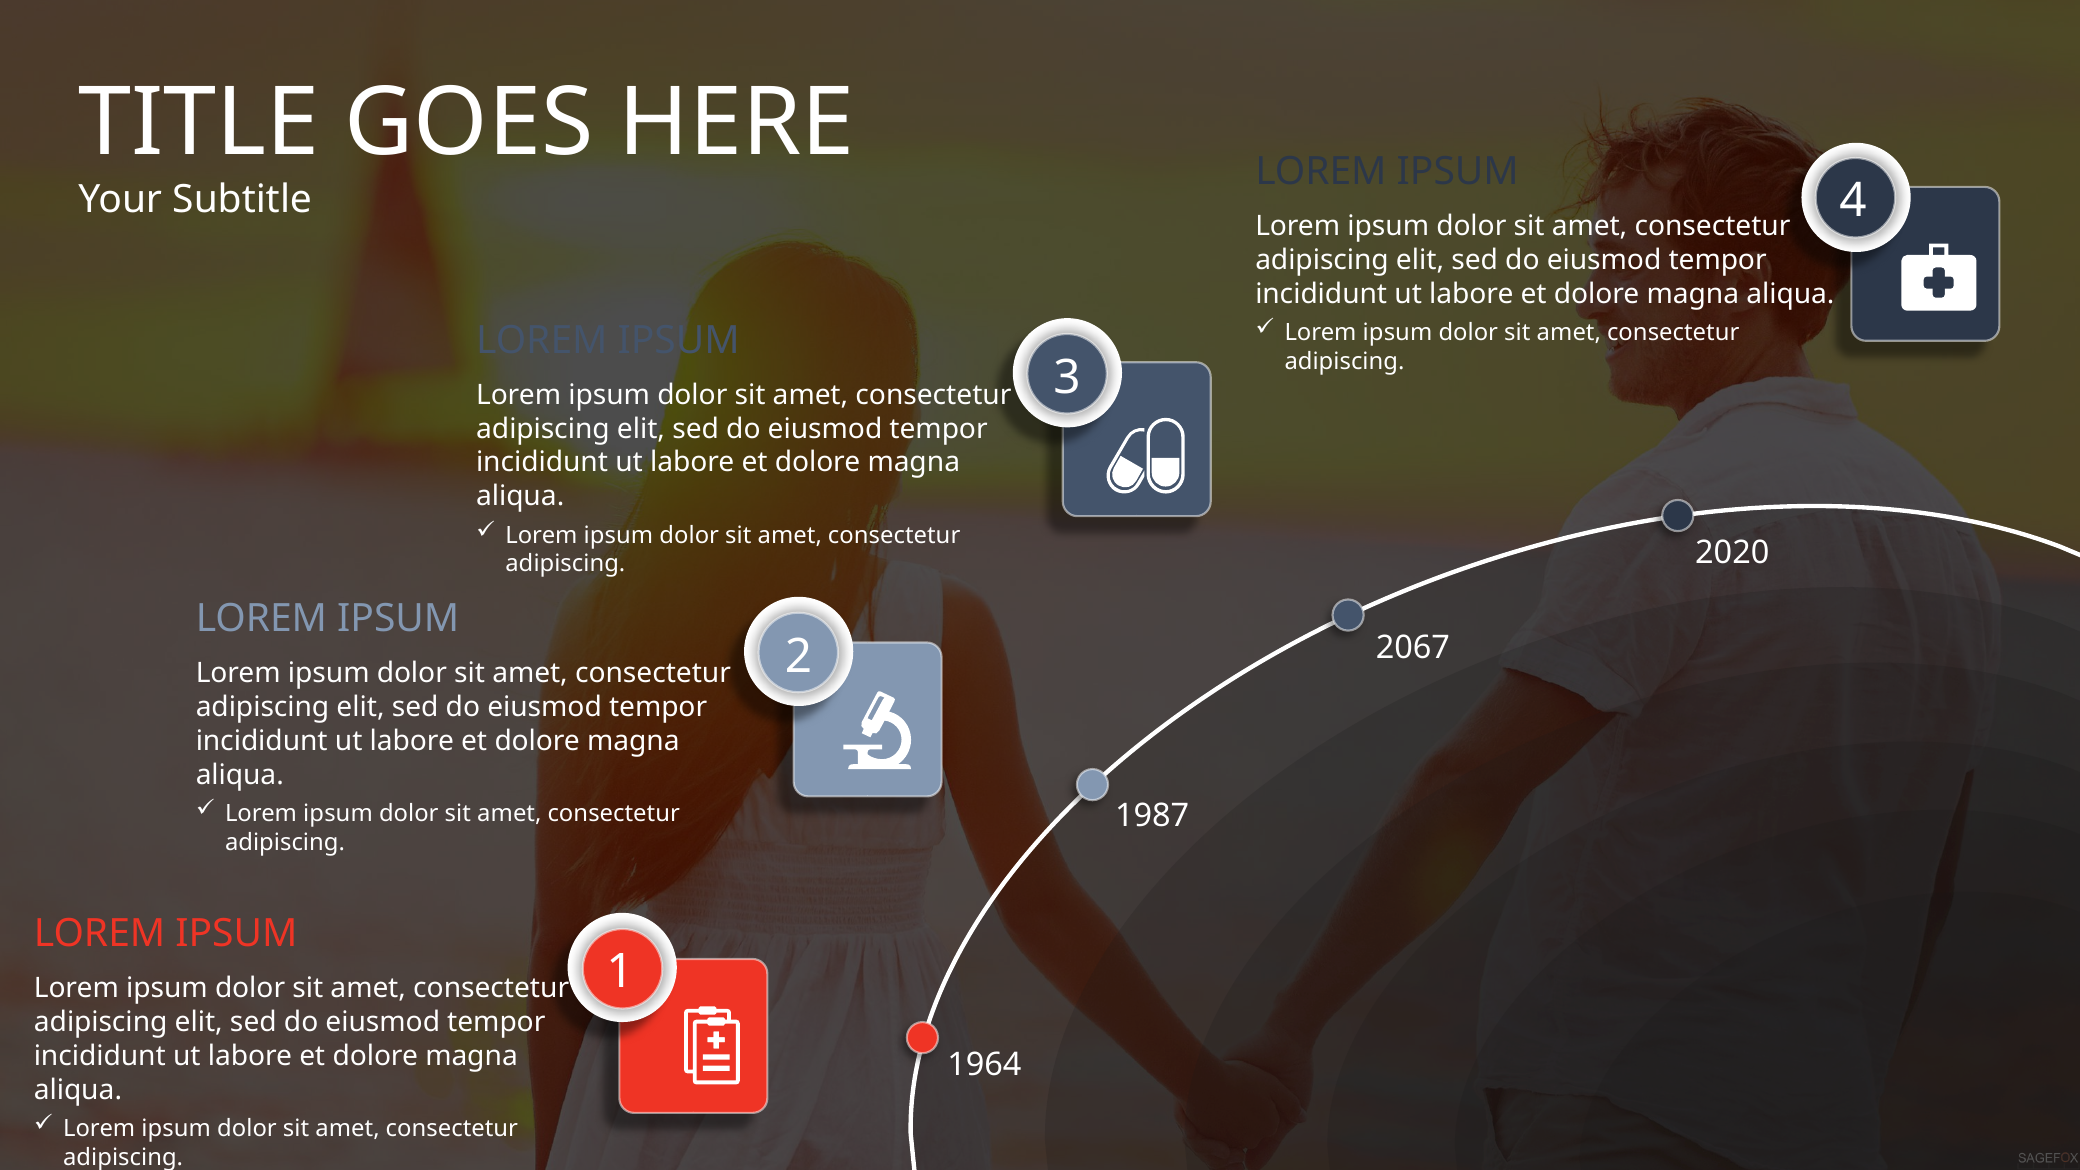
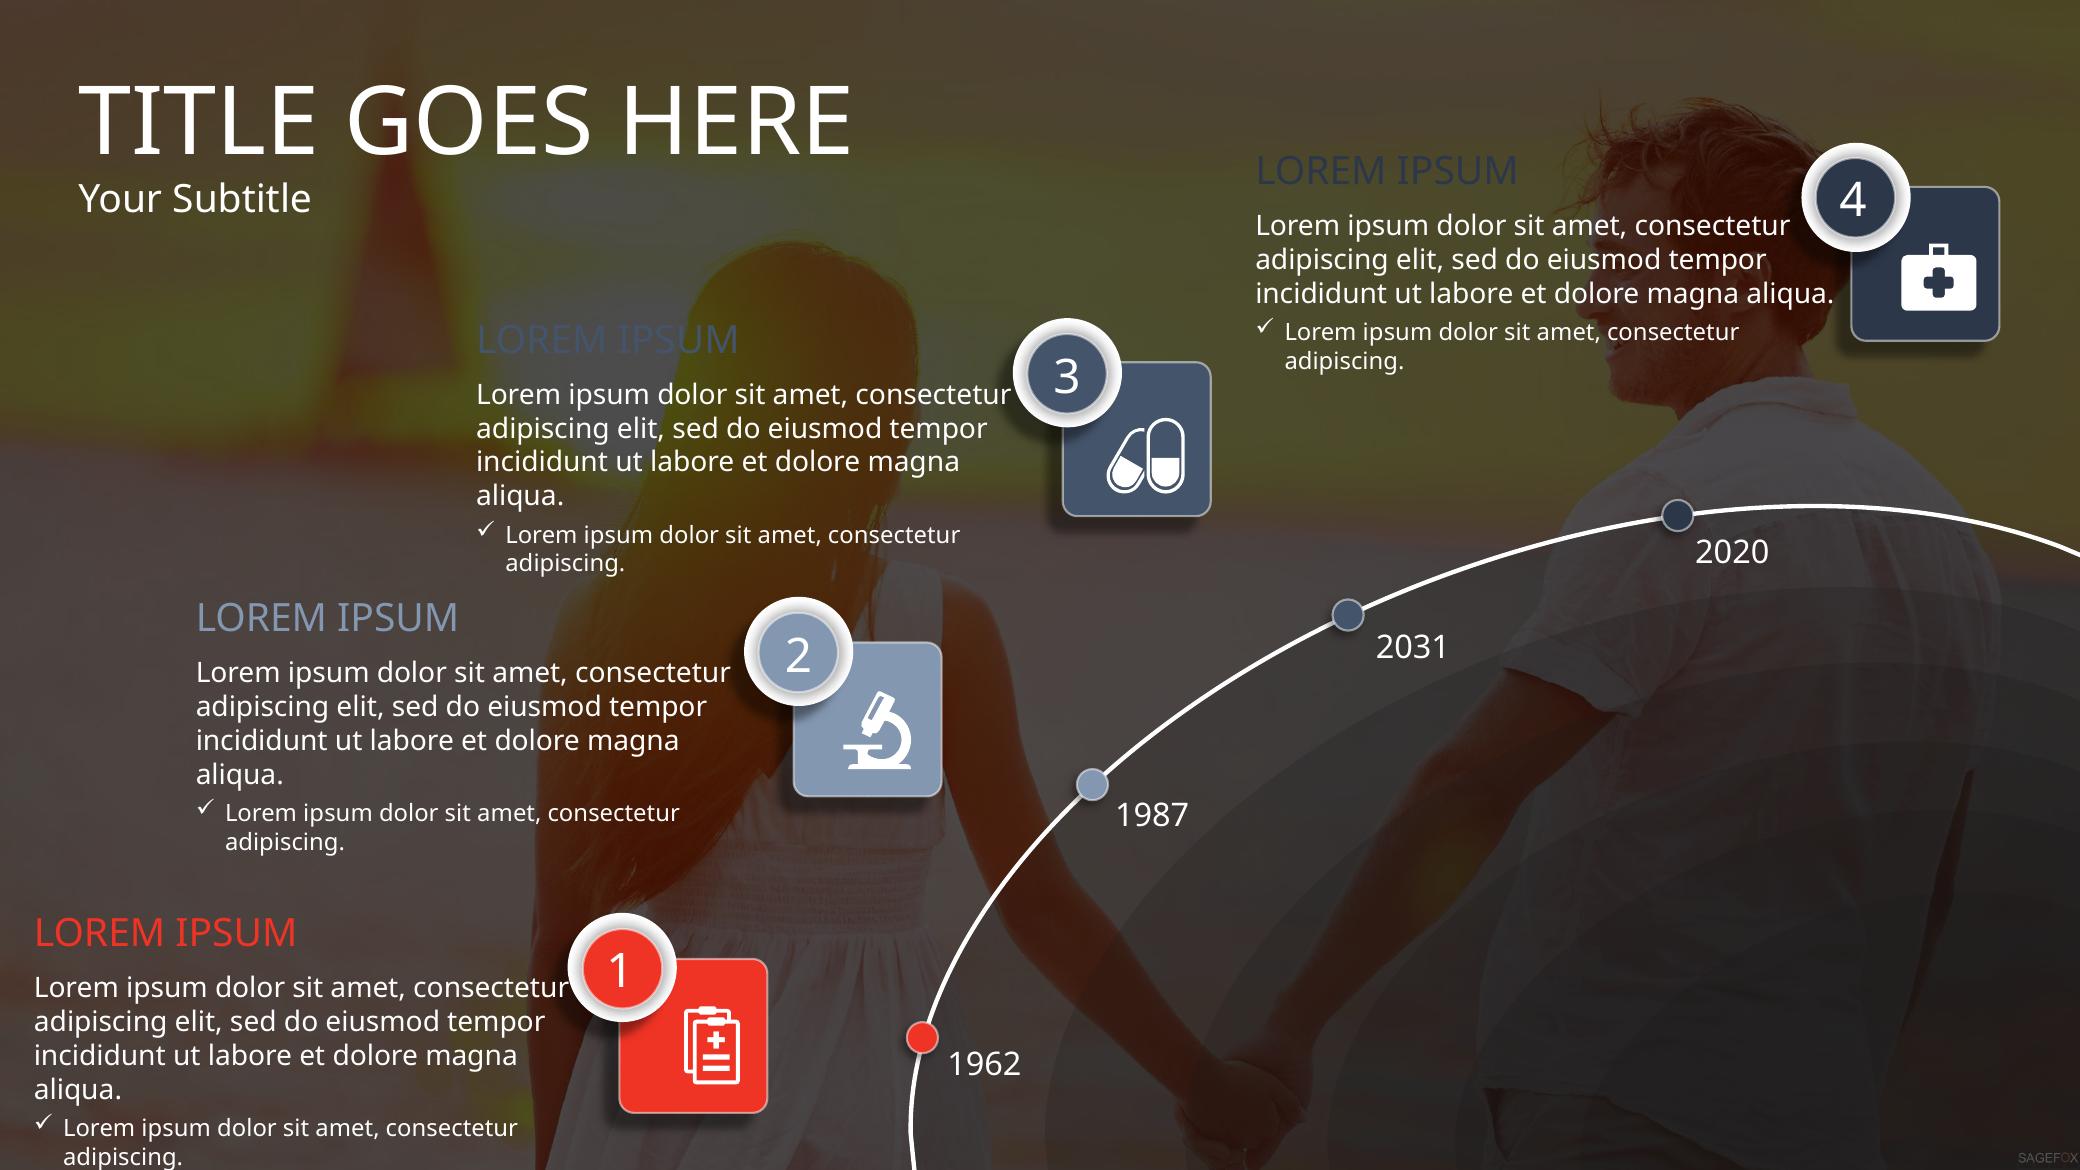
2067: 2067 -> 2031 (1413, 647)
1964: 1964 -> 1962 (984, 1065)
